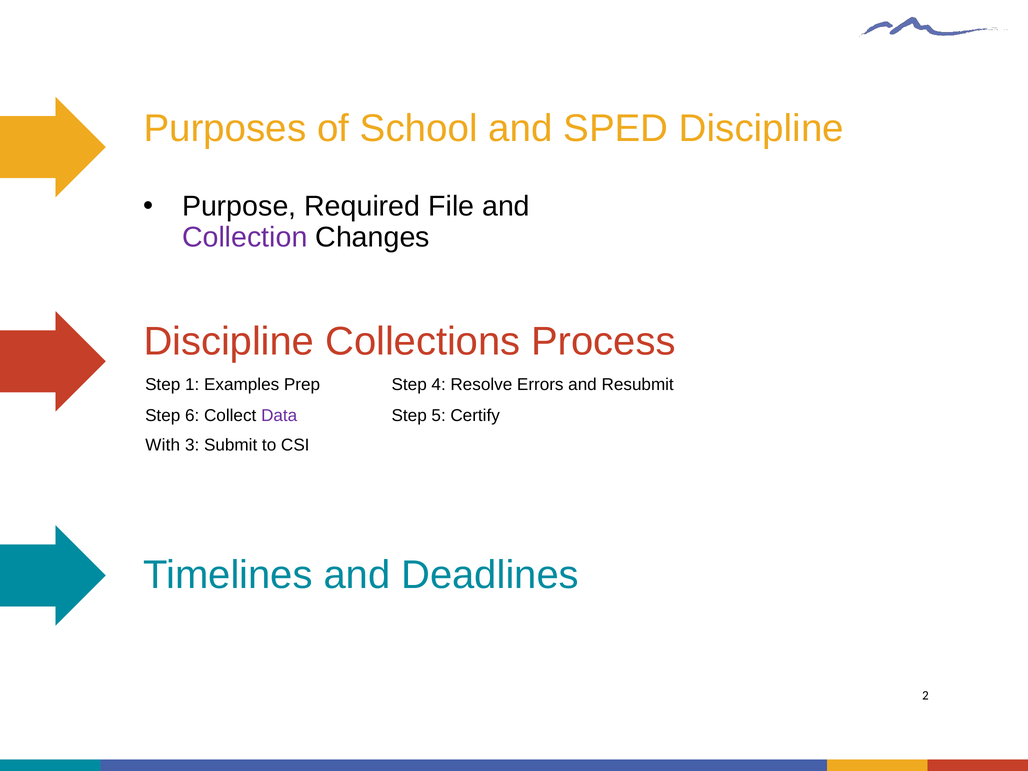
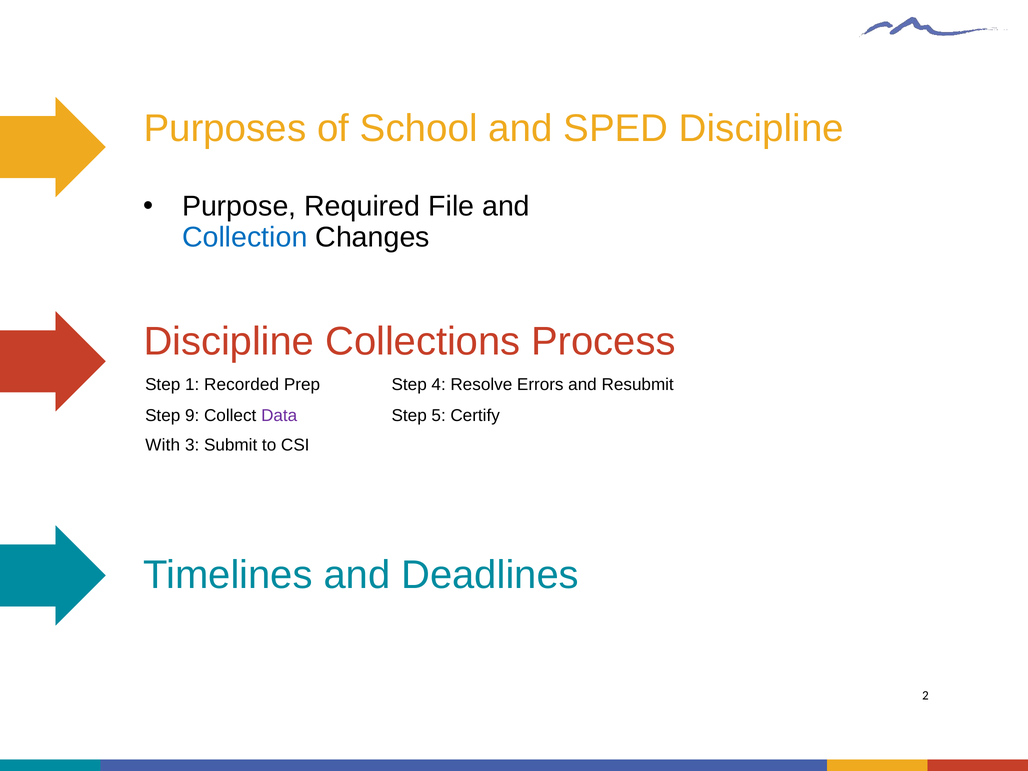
Collection colour: purple -> blue (245, 237)
Examples: Examples -> Recorded (242, 384)
6: 6 -> 9 (192, 416)
